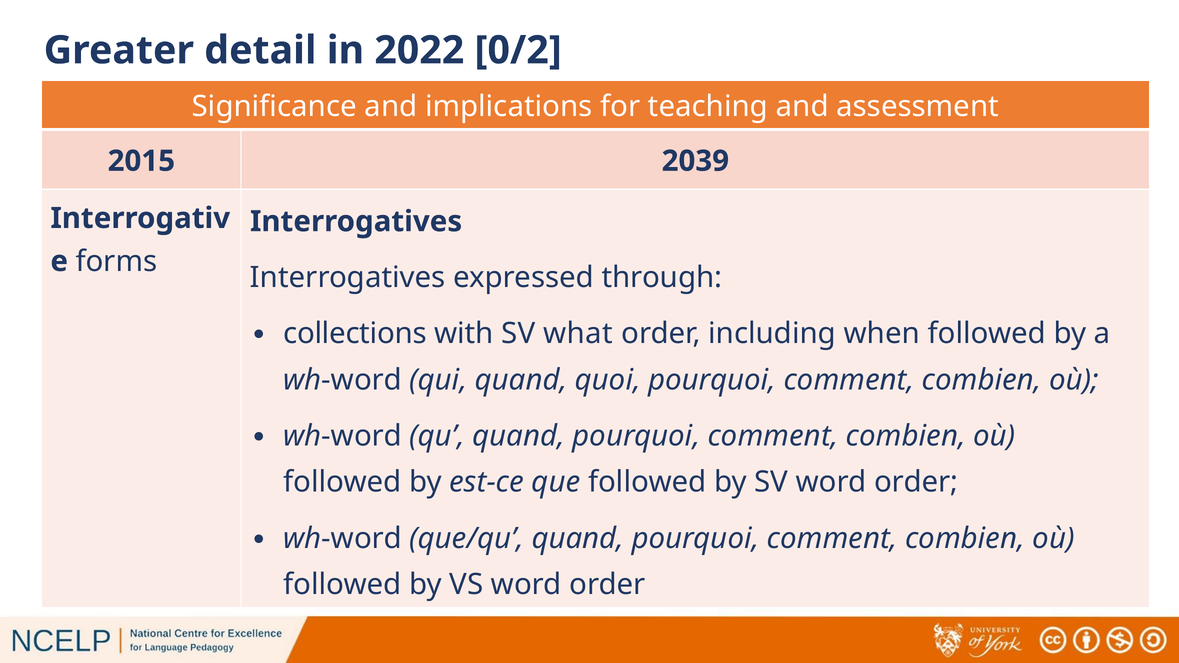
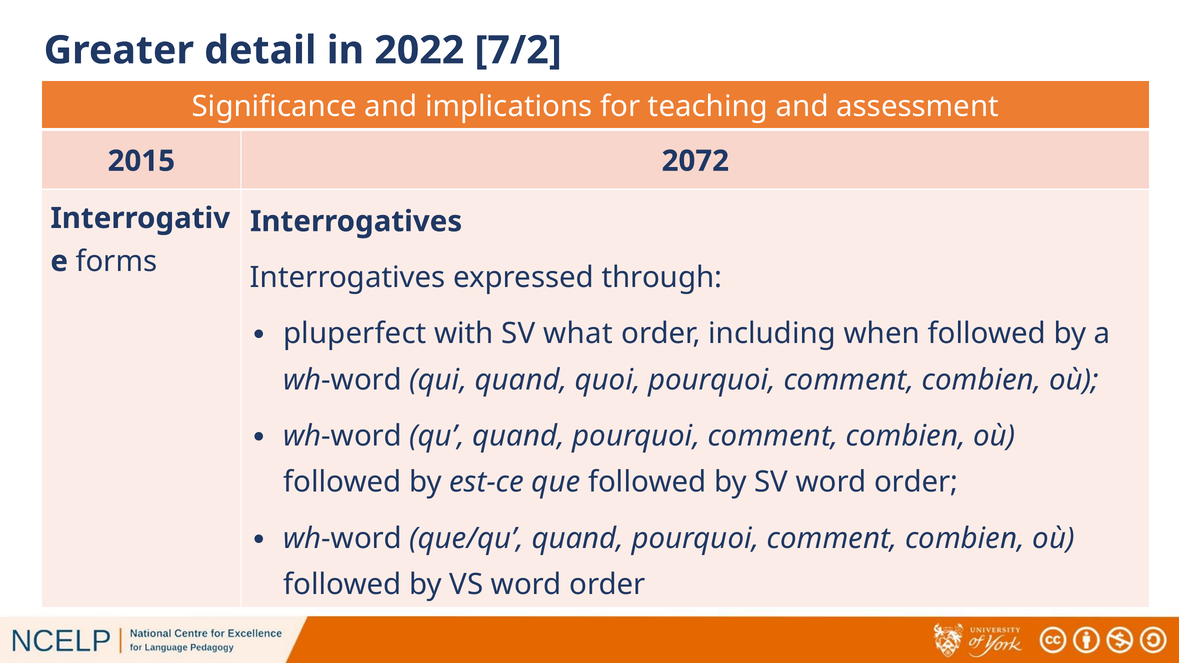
0/2: 0/2 -> 7/2 (518, 50)
2039: 2039 -> 2072 (695, 161)
collections: collections -> pluperfect (355, 334)
